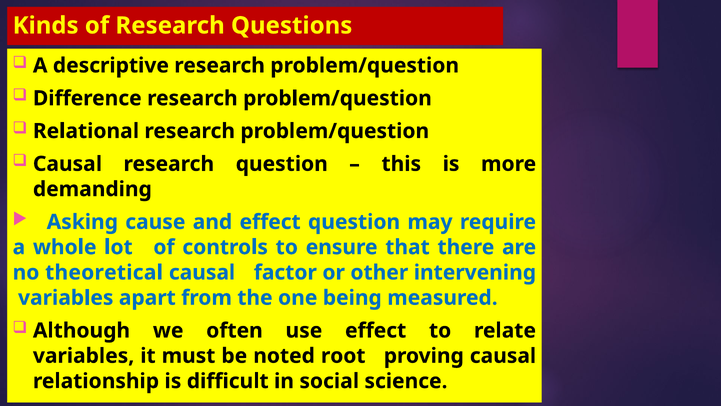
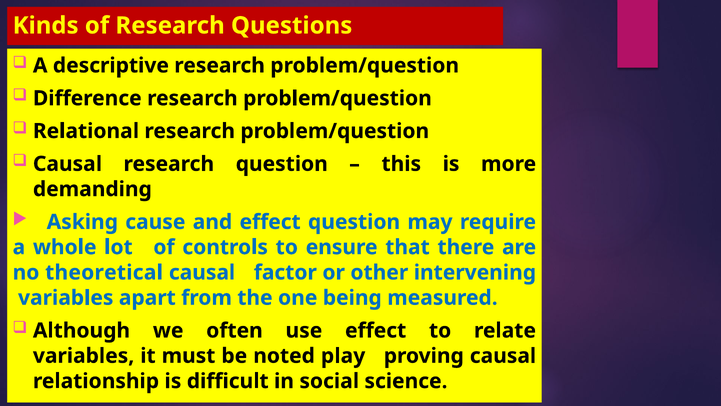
root: root -> play (343, 356)
